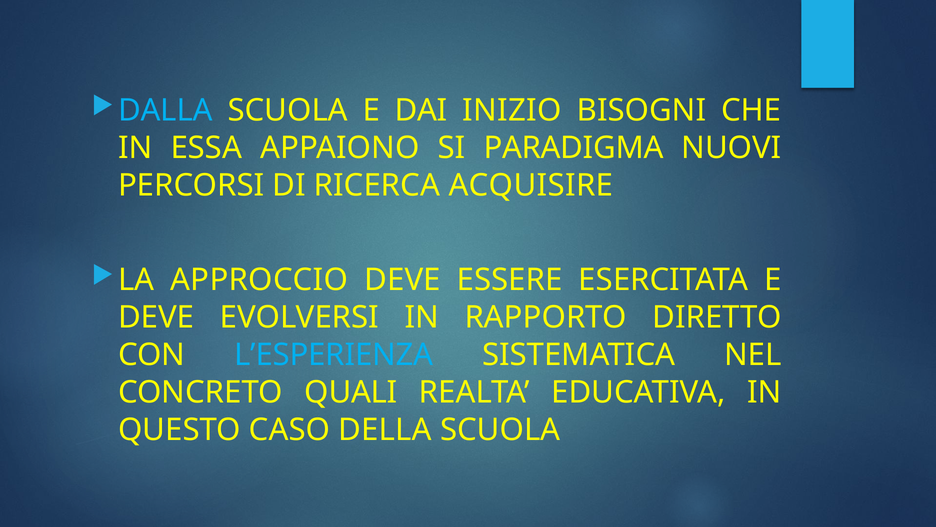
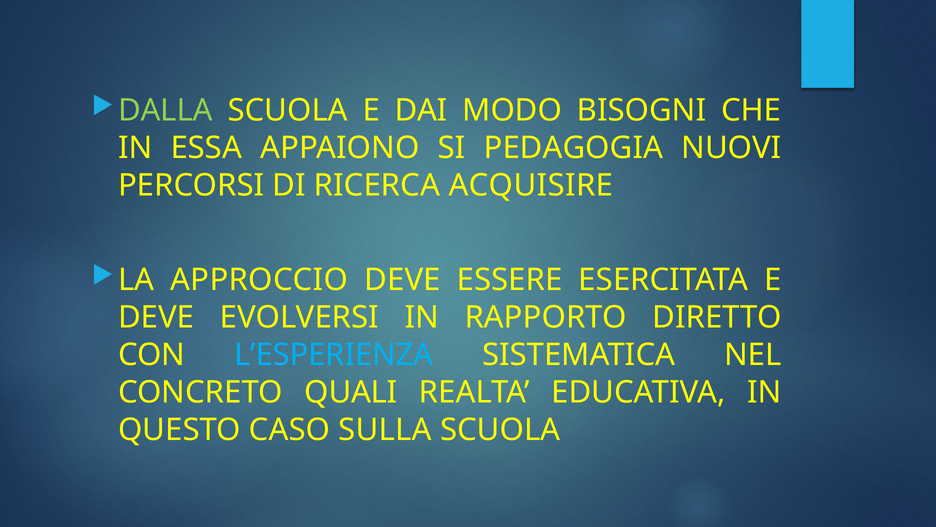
DALLA colour: light blue -> light green (165, 110)
INIZIO: INIZIO -> MODO (512, 110)
PARADIGMA: PARADIGMA -> PEDAGOGIA (573, 148)
DELLA: DELLA -> SULLA (385, 430)
